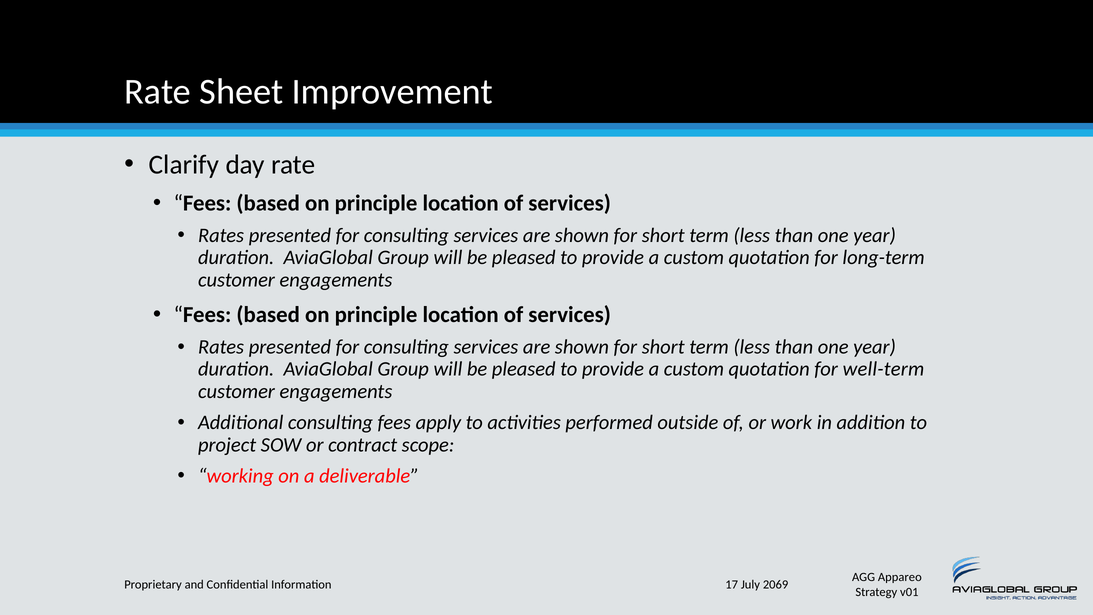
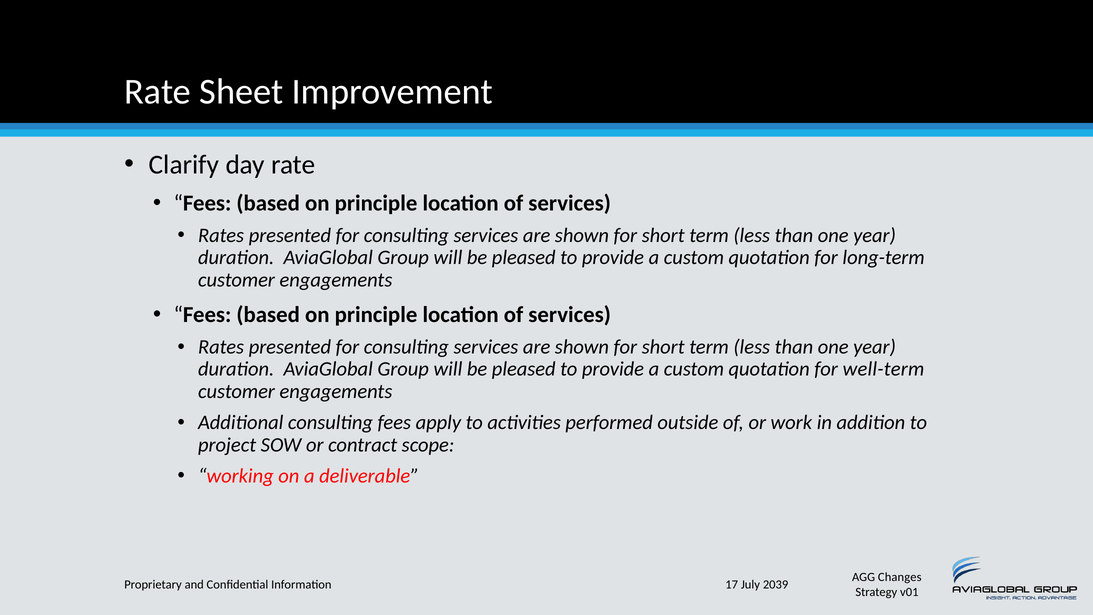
Appareo: Appareo -> Changes (900, 577)
2069: 2069 -> 2039 (776, 585)
